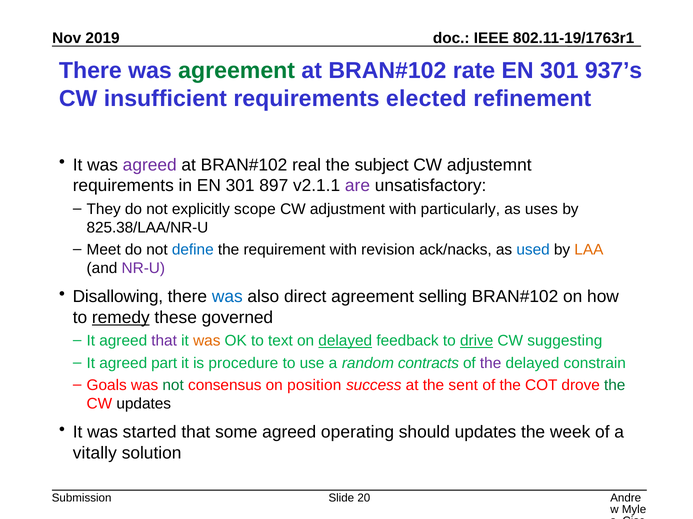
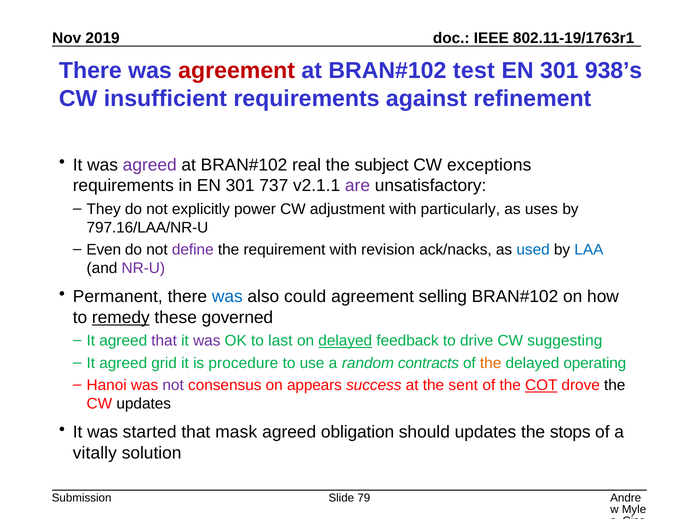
agreement colour: green -> red (237, 71)
rate: rate -> test (474, 71)
937’s: 937’s -> 938’s (614, 71)
elected: elected -> against (426, 99)
adjustemnt: adjustemnt -> exceptions (489, 165)
897: 897 -> 737 (274, 186)
scope: scope -> power (255, 209)
825.38/LAA/NR-U: 825.38/LAA/NR-U -> 797.16/LAA/NR-U (147, 228)
Meet: Meet -> Even (104, 250)
define colour: blue -> purple (193, 250)
LAA colour: orange -> blue (589, 250)
Disallowing: Disallowing -> Permanent (118, 297)
direct: direct -> could (305, 297)
was colour: orange -> purple (207, 341)
text: text -> last (280, 341)
drive underline: present -> none (477, 341)
part: part -> grid (164, 364)
the colour: purple -> orange (491, 364)
constrain: constrain -> operating (595, 364)
Goals: Goals -> Hanoi (107, 386)
not colour: green -> purple (173, 386)
position: position -> appears (314, 386)
COT underline: none -> present (541, 386)
the colour: green -> black (615, 386)
some: some -> mask (236, 433)
operating: operating -> obligation (358, 433)
week: week -> stops (570, 433)
20: 20 -> 79 (364, 498)
